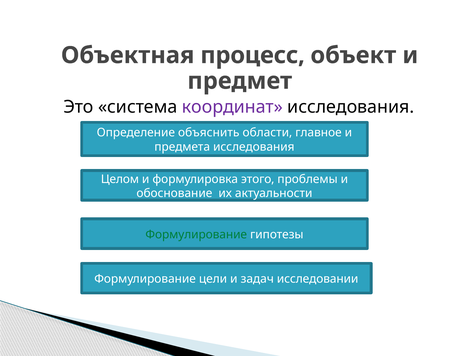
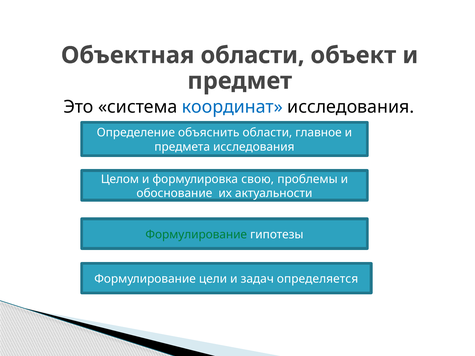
Объектная процесс: процесс -> области (253, 55)
координат colour: purple -> blue (232, 107)
этого: этого -> свою (258, 179)
исследовании: исследовании -> определяется (318, 279)
